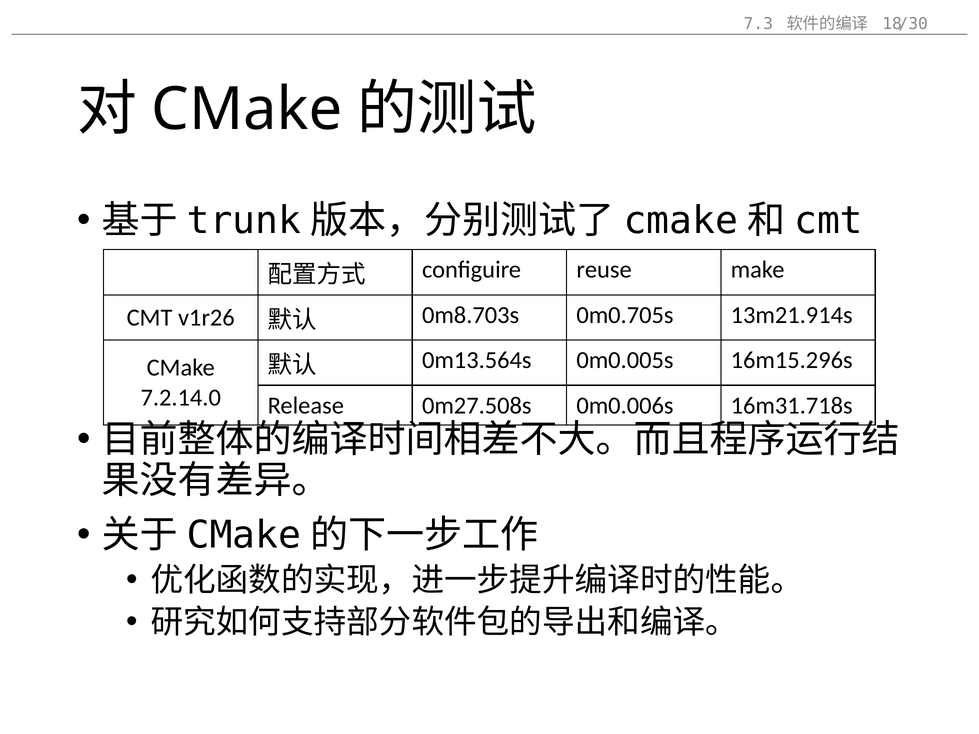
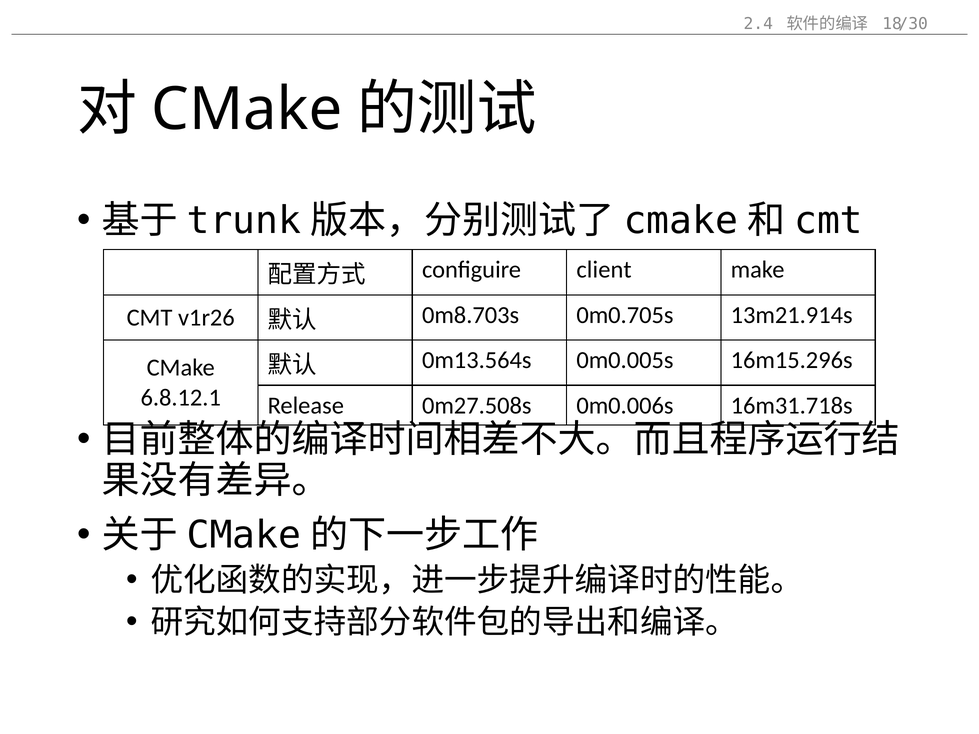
7.3: 7.3 -> 2.4 (758, 24)
reuse: reuse -> client (604, 270)
7.2.14.0: 7.2.14.0 -> 6.8.12.1 (181, 398)
